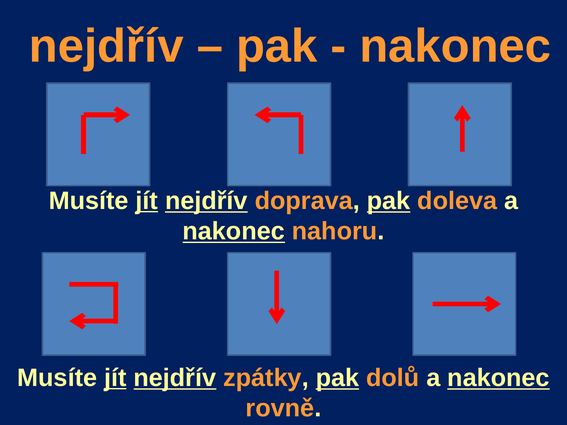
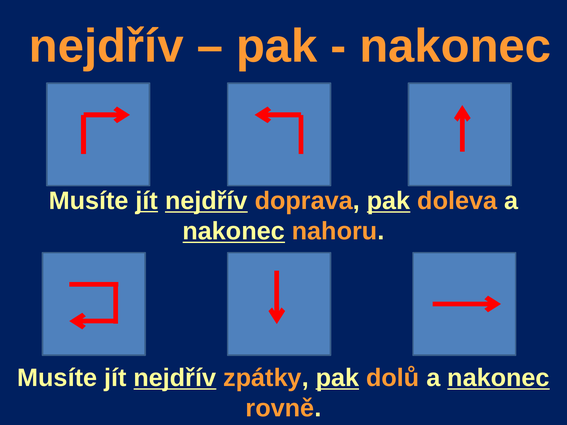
jít underline: present -> none (115, 378)
